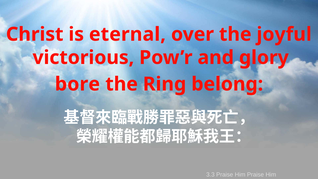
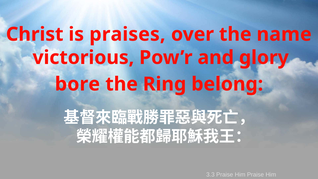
eternal: eternal -> praises (127, 34)
joyful: joyful -> name (284, 34)
